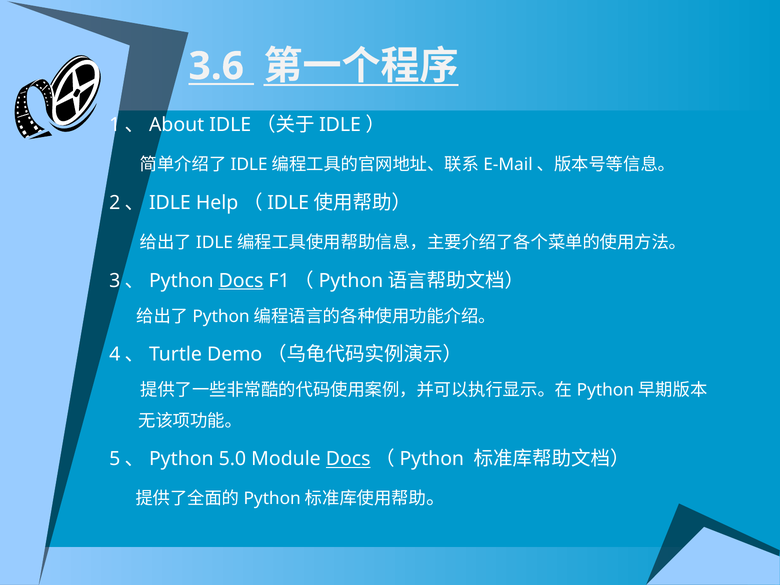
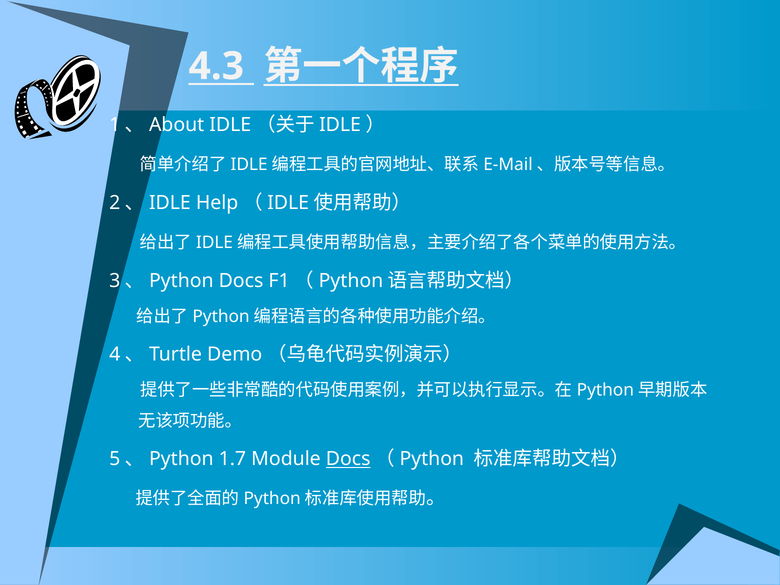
3.6: 3.6 -> 4.3 (216, 66)
Docs underline: present -> none (241, 281)
5.0: 5.0 -> 1.7 (232, 459)
